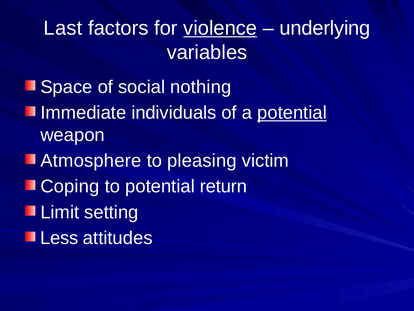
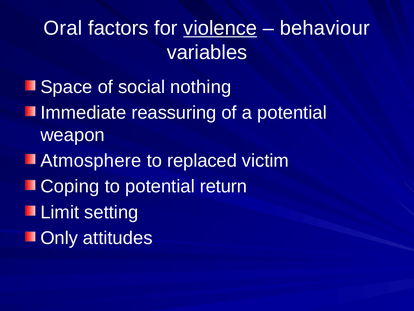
Last: Last -> Oral (63, 28)
underlying: underlying -> behaviour (325, 28)
individuals: individuals -> reassuring (174, 113)
potential underline: present -> none (292, 113)
pleasing: pleasing -> replaced (202, 160)
Less: Less -> Only (59, 238)
